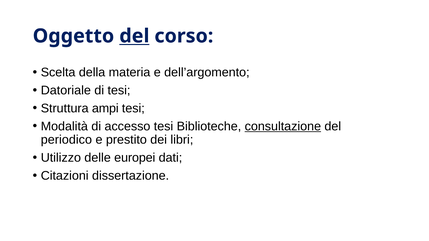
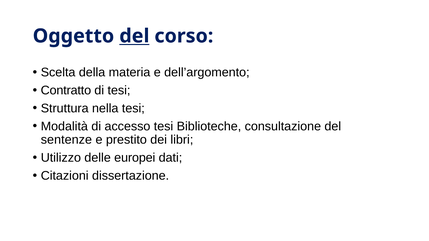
Datoriale: Datoriale -> Contratto (66, 91)
ampi: ampi -> nella (105, 109)
consultazione underline: present -> none (283, 126)
periodico: periodico -> sentenze (66, 140)
